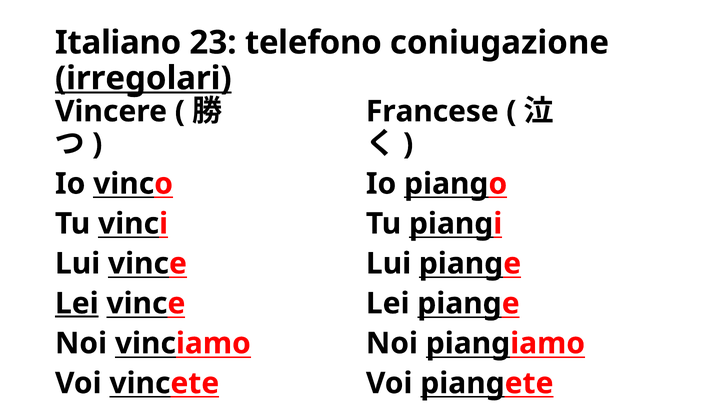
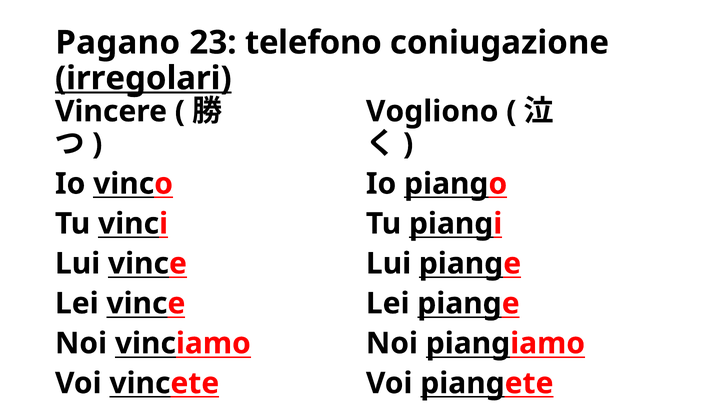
Italiano: Italiano -> Pagano (118, 43)
Francese: Francese -> Vogliono (432, 112)
Lei underline: present -> none (77, 304)
